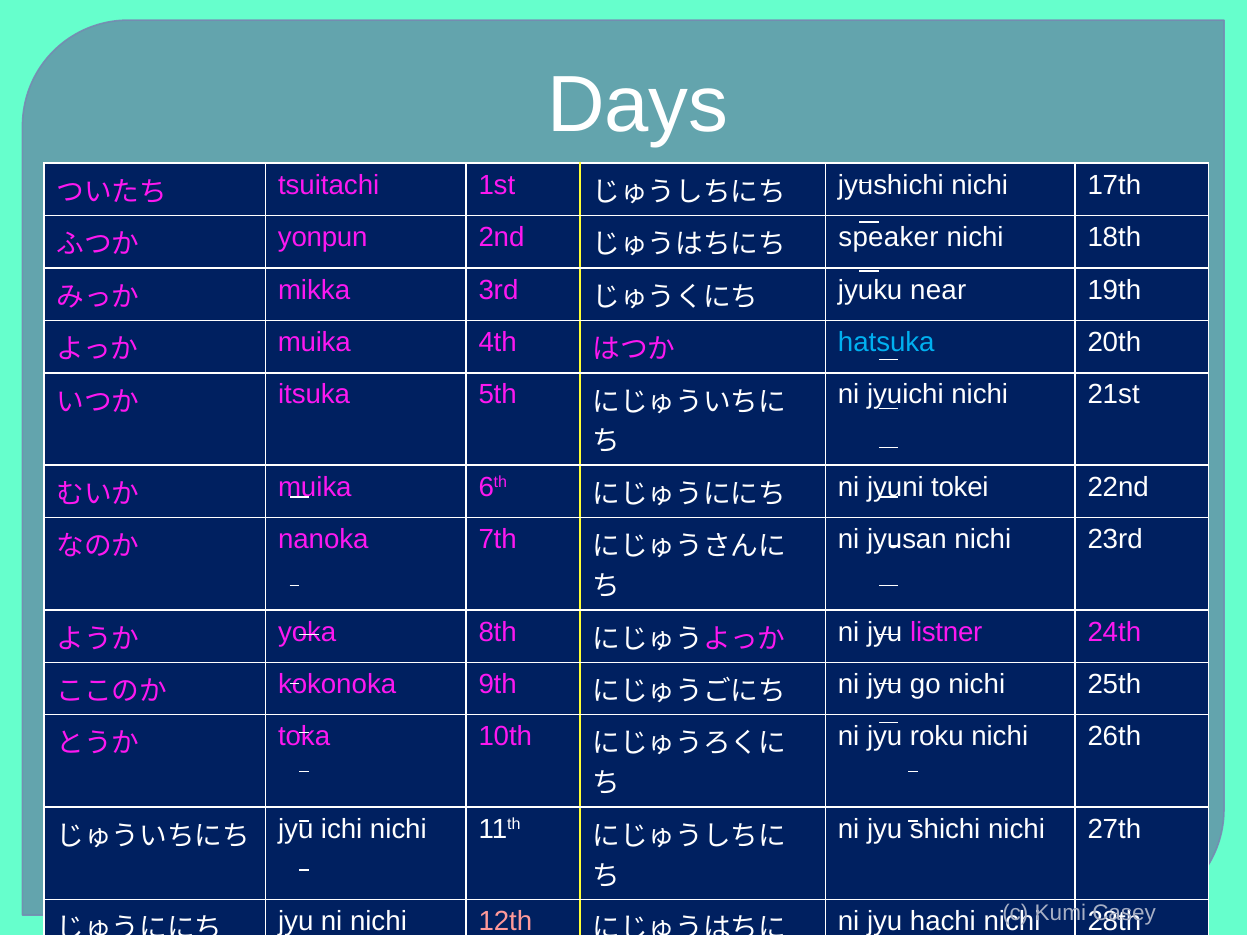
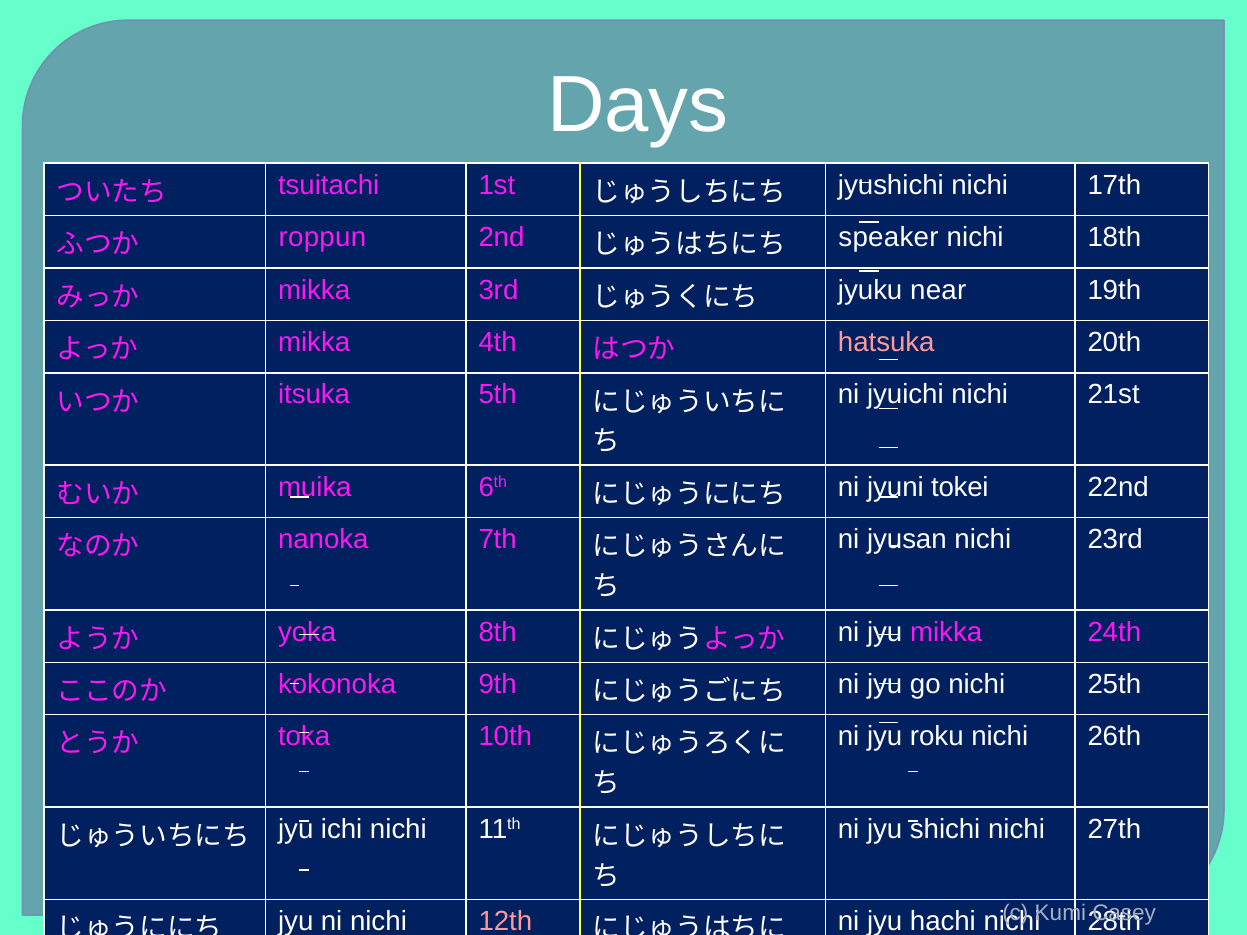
yonpun: yonpun -> roppun (322, 238)
muika: muika -> mikka (314, 343)
hatsuka colour: light blue -> pink (886, 343)
jyu listner: listner -> mikka (946, 632)
